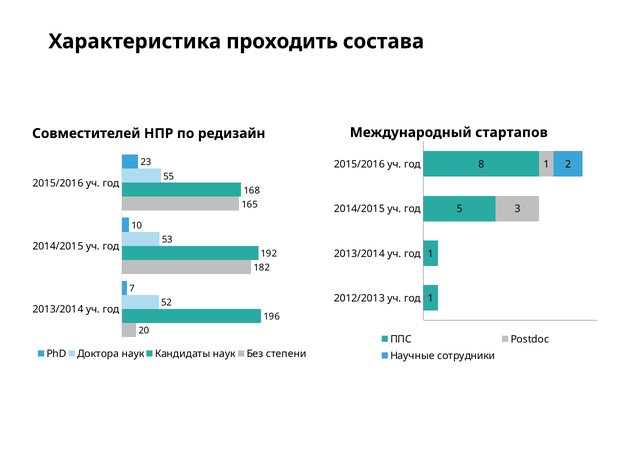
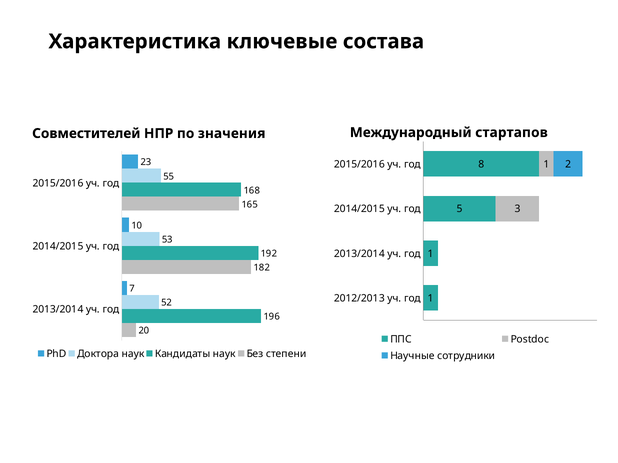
проходить: проходить -> ключевые (282, 42)
редизайн: редизайн -> значения (232, 134)
